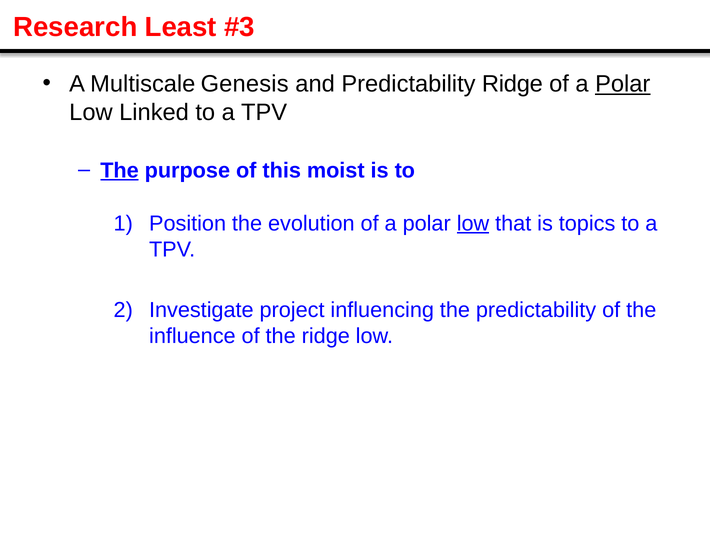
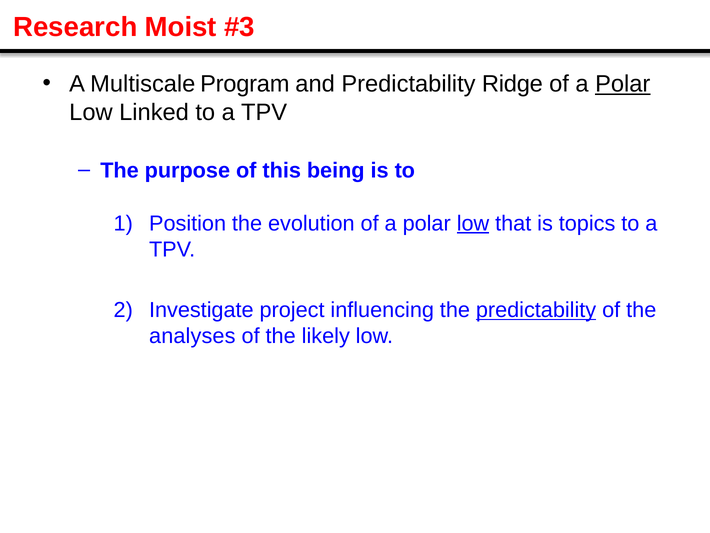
Least: Least -> Moist (181, 27)
Genesis: Genesis -> Program (245, 84)
The underline: present -> none (120, 170)
moist: moist -> being (336, 170)
predictability underline: none -> present (536, 310)
influence: influence -> analyses (192, 336)
the ridge: ridge -> likely (326, 336)
